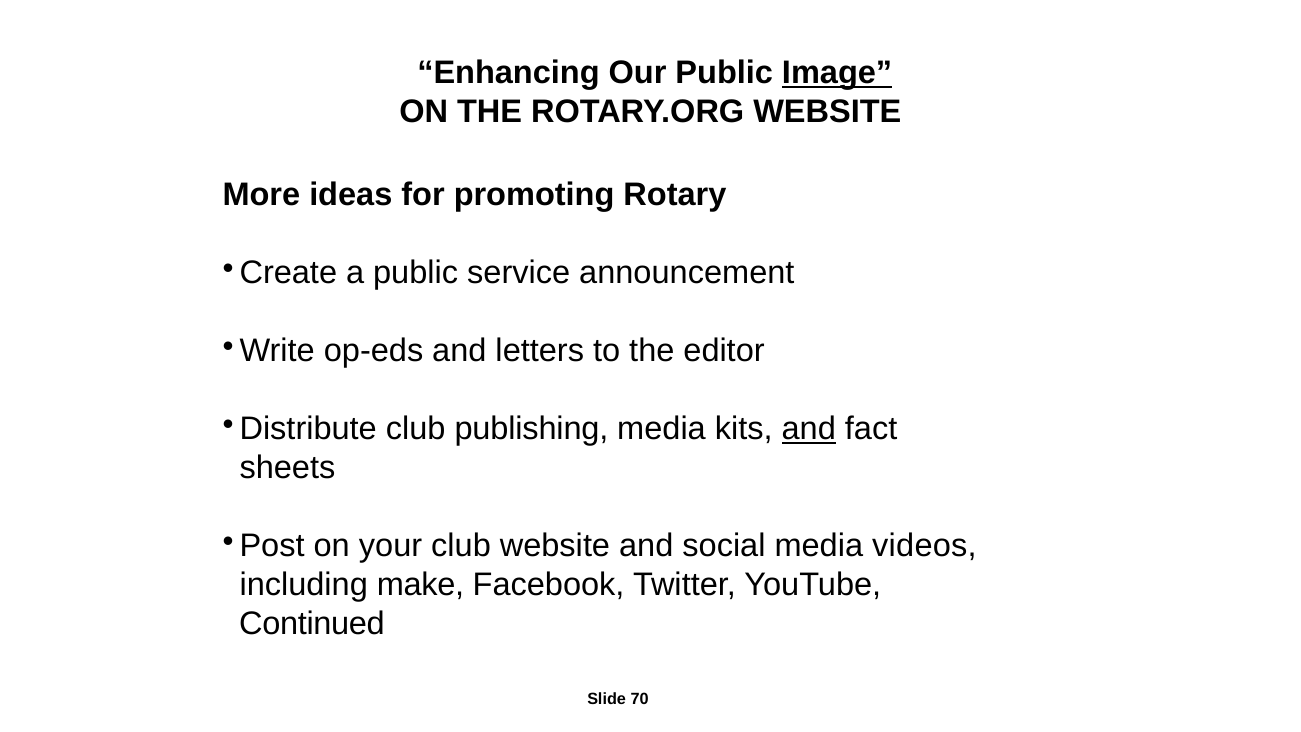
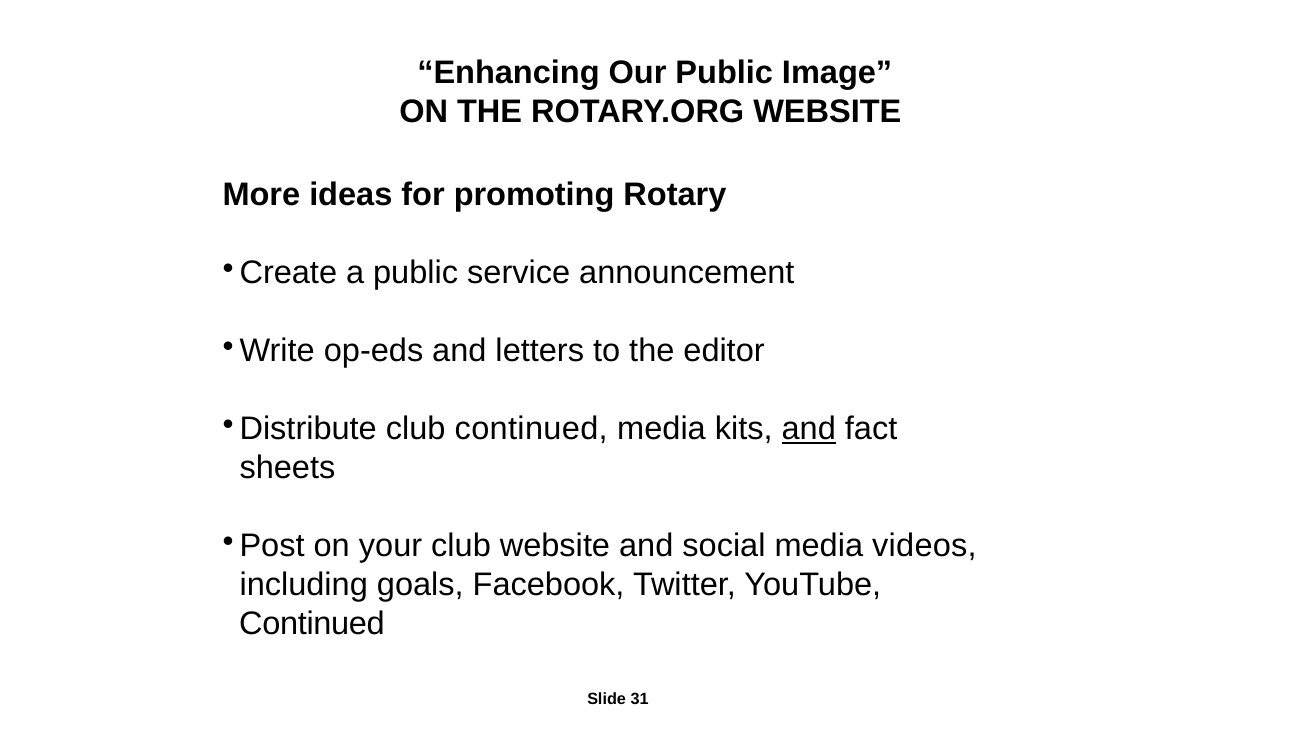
Image underline: present -> none (837, 73)
club publishing: publishing -> continued (531, 428)
make: make -> goals (420, 585)
70: 70 -> 31 (640, 699)
